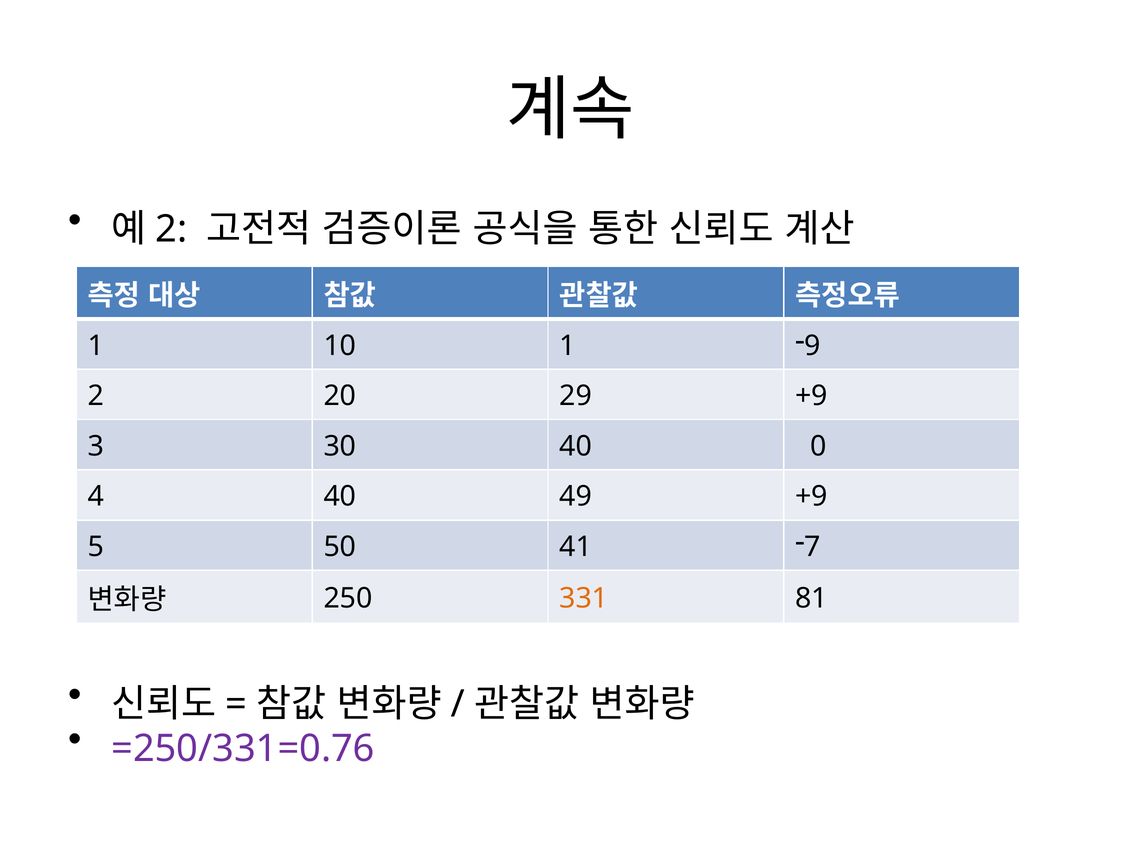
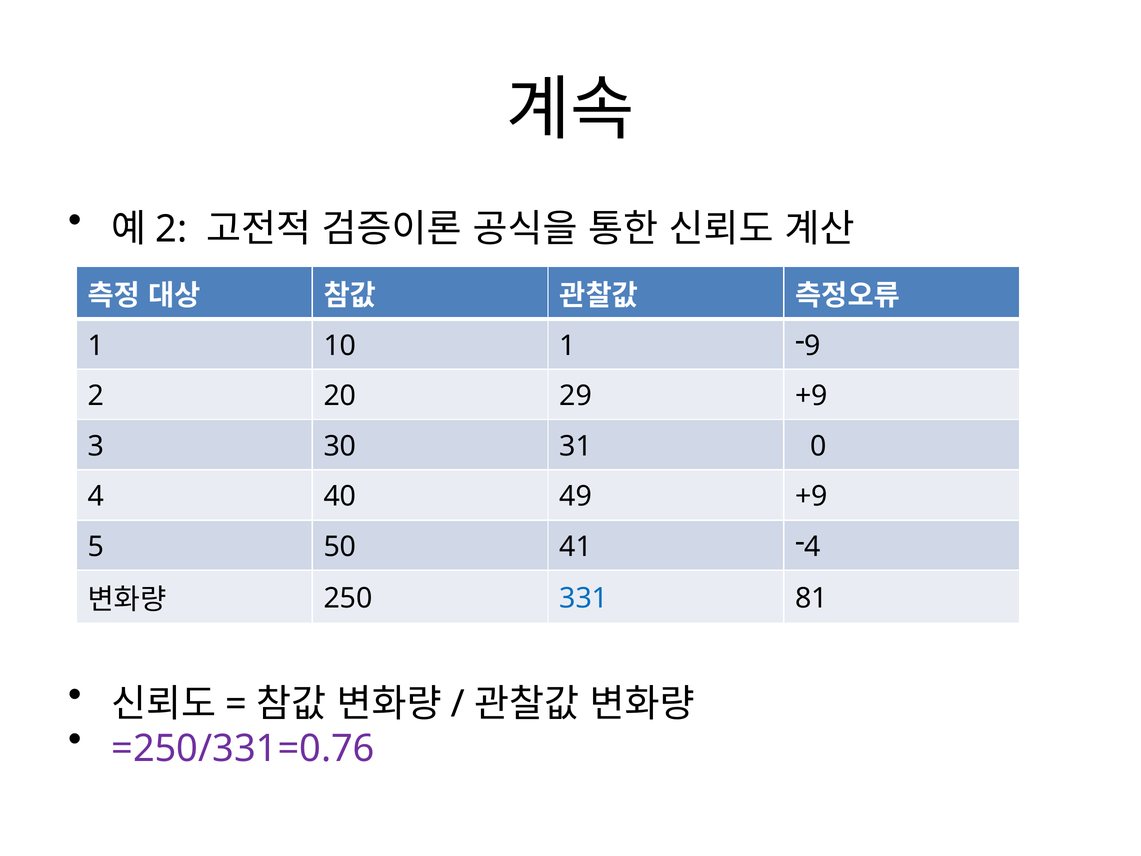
30 40: 40 -> 31 (576, 446)
7: 7 -> 4 (813, 547)
331 colour: orange -> blue (584, 598)
